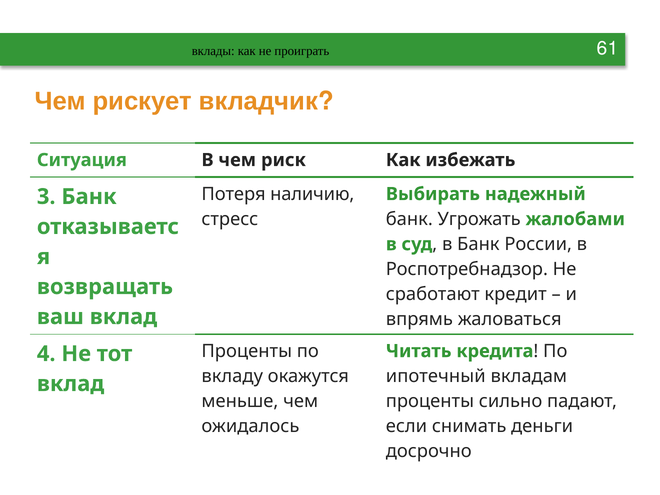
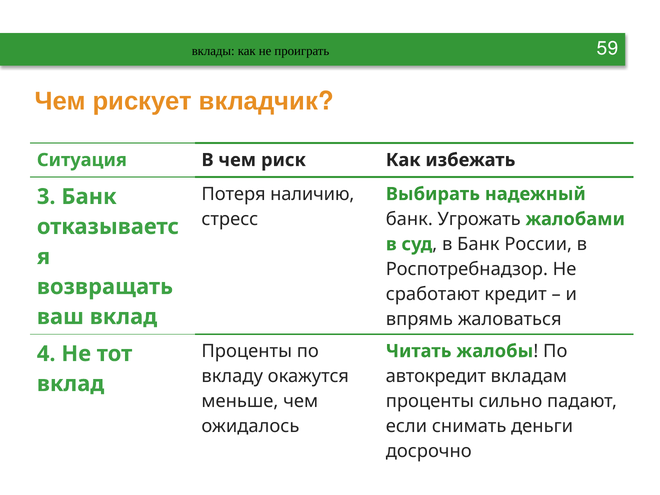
61: 61 -> 59 (608, 49)
кредита: кредита -> жалобы (495, 351)
ипотечный: ипотечный -> автокредит (436, 376)
